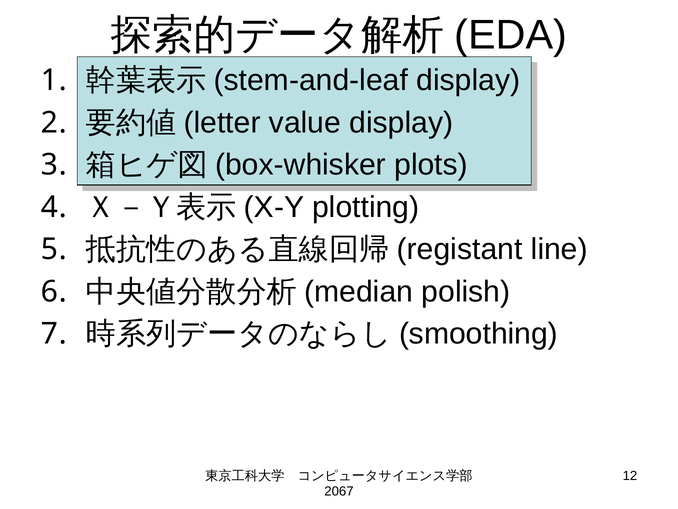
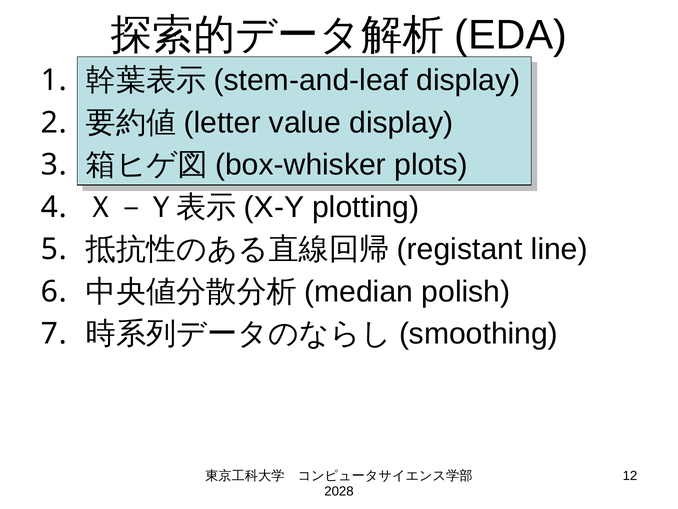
2067: 2067 -> 2028 (339, 491)
